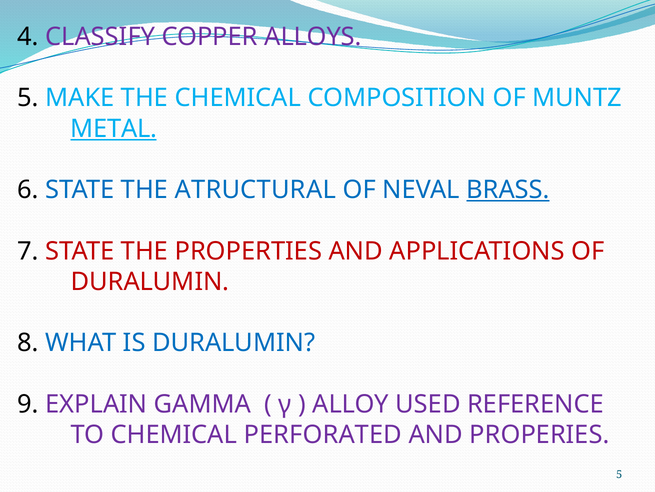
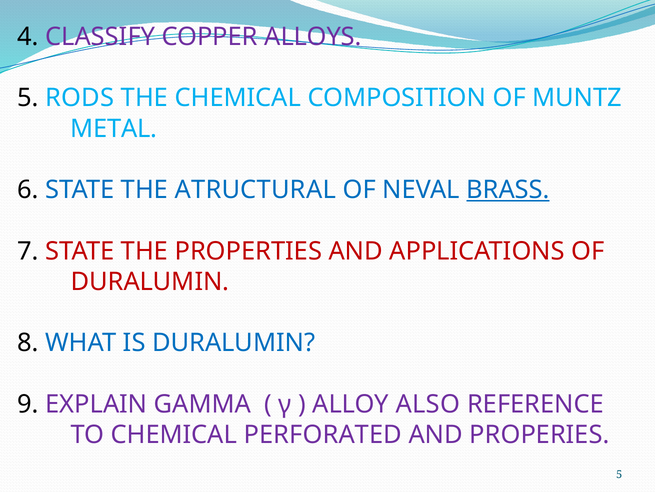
MAKE: MAKE -> RODS (80, 98)
METAL underline: present -> none (114, 128)
USED: USED -> ALSO (428, 404)
